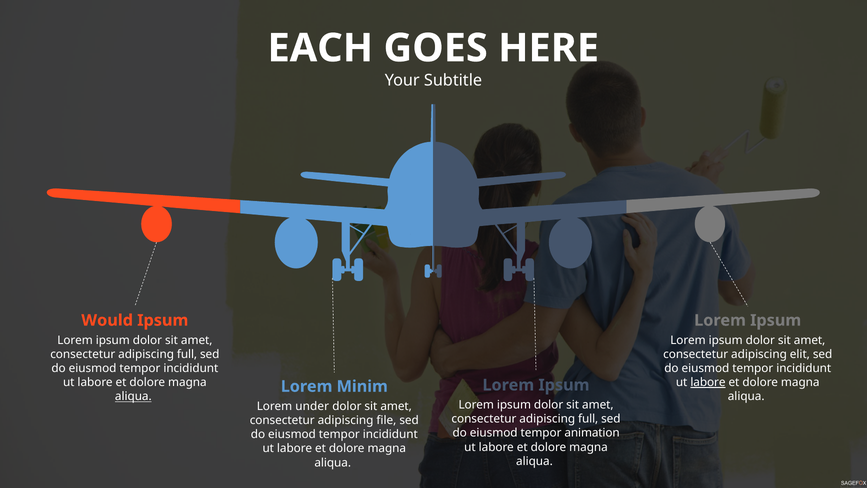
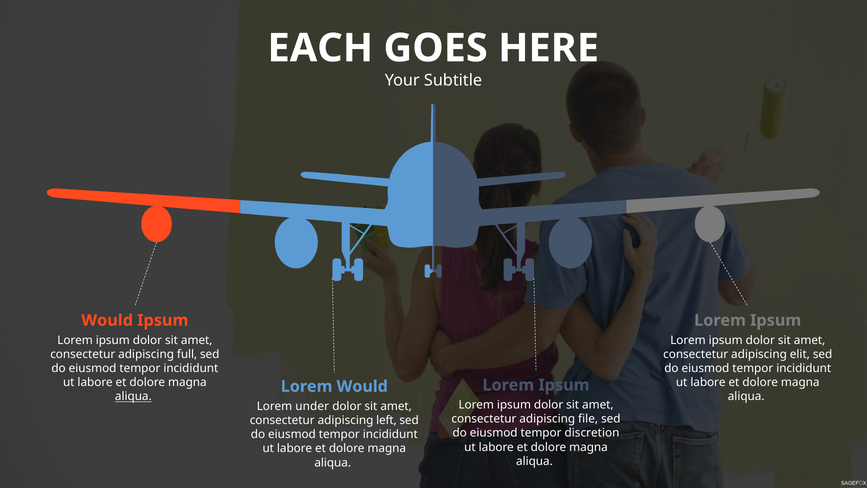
labore underline: present -> none (708, 382)
Lorem Minim: Minim -> Would (362, 386)
full: full -> file (588, 419)
file: file -> left (386, 420)
animation: animation -> discretion (592, 433)
